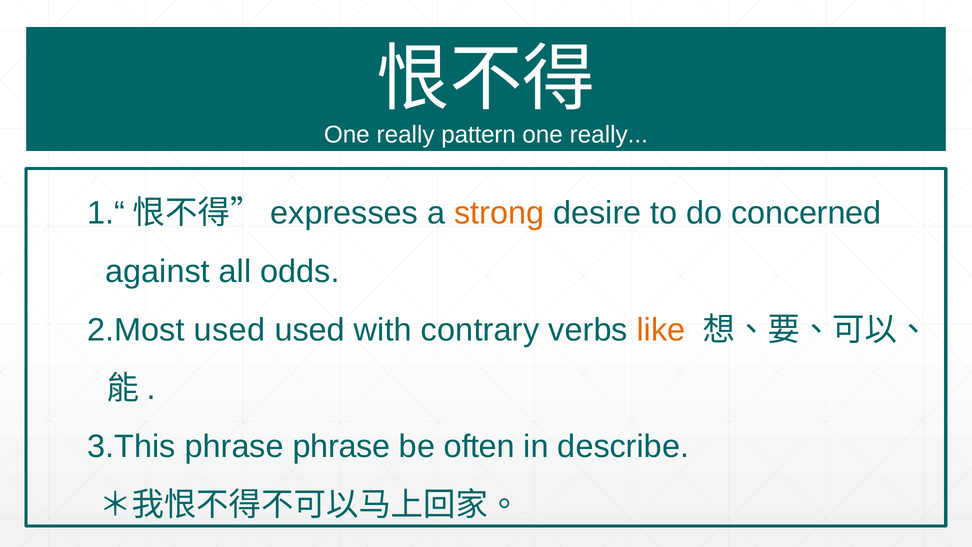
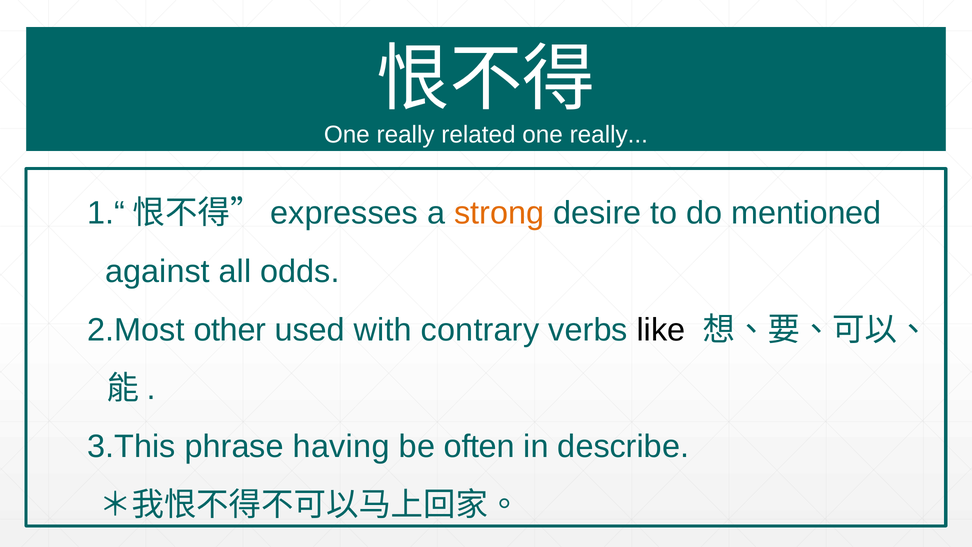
pattern: pattern -> related (478, 134)
concerned: concerned -> mentioned (806, 213)
2.Most used: used -> other (230, 330)
like colour: orange -> black (661, 330)
phrase phrase: phrase -> having (341, 446)
